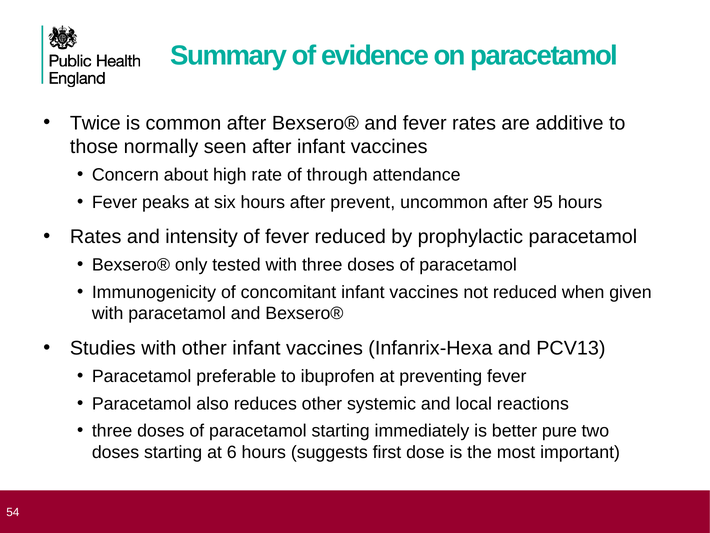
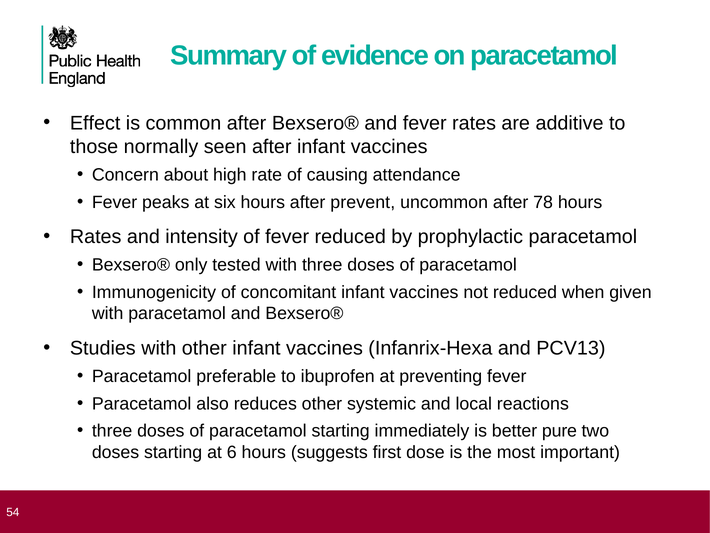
Twice: Twice -> Effect (95, 123)
through: through -> causing (337, 175)
95: 95 -> 78 (543, 202)
